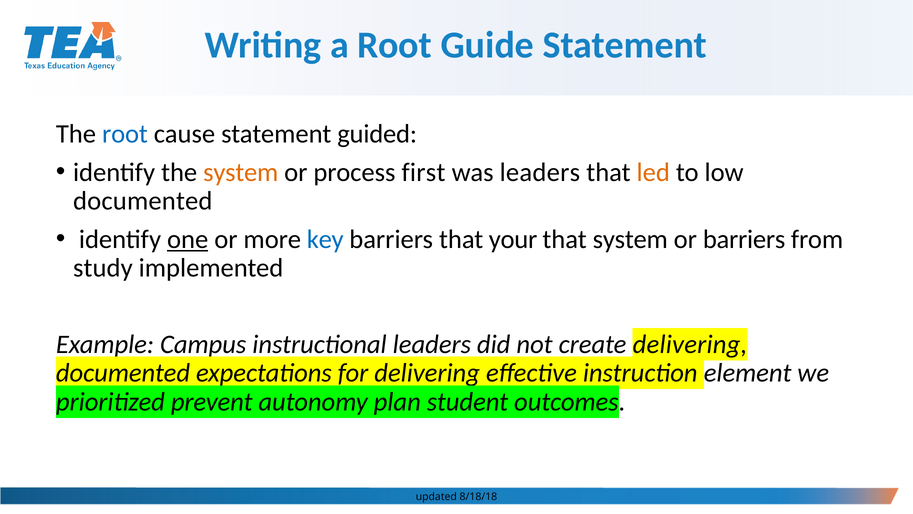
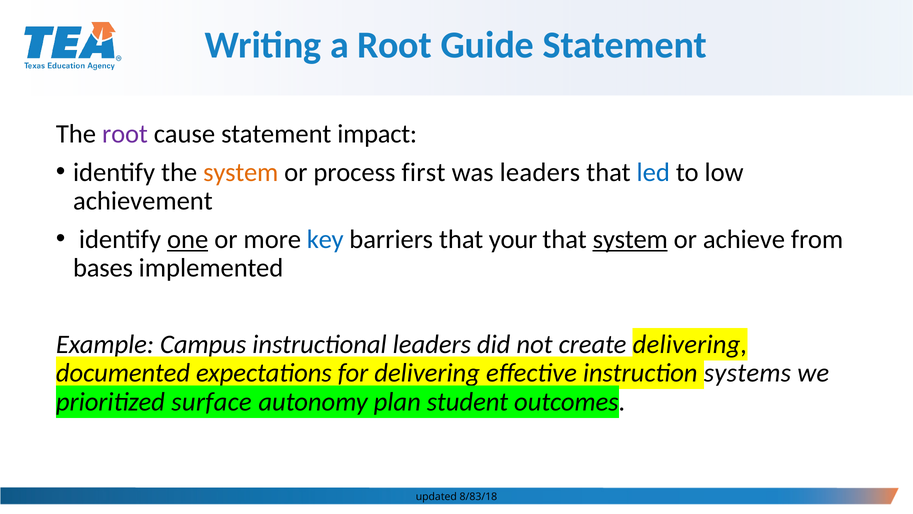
root colour: blue -> purple (125, 134)
guided: guided -> impact (377, 134)
led colour: orange -> blue (653, 172)
documented: documented -> achievement (143, 201)
system underline: none -> present (630, 239)
or barriers: barriers -> achieve (744, 239)
study: study -> bases (103, 268)
element: element -> systems (747, 373)
prevent: prevent -> surface (212, 402)
8/18/18: 8/18/18 -> 8/83/18 (478, 496)
